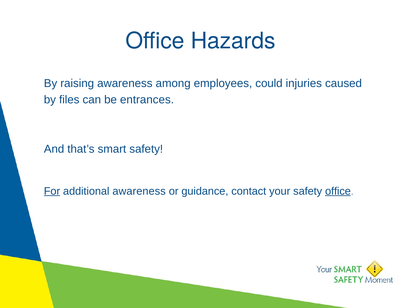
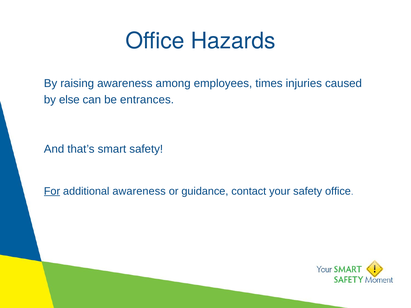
could: could -> times (269, 83)
files: files -> else (69, 100)
office underline: present -> none (338, 191)
